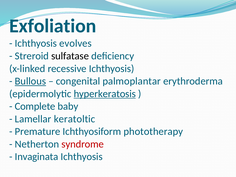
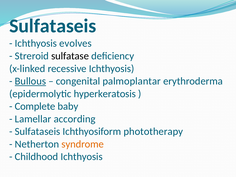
Exfoliation: Exfoliation -> Sulfataseis (53, 26)
hyperkeratosis underline: present -> none (105, 94)
keratoltic: keratoltic -> according (75, 119)
Premature: Premature -> Sulfataseis (38, 131)
syndrome colour: red -> orange (83, 144)
Invaginata: Invaginata -> Childhood (36, 157)
